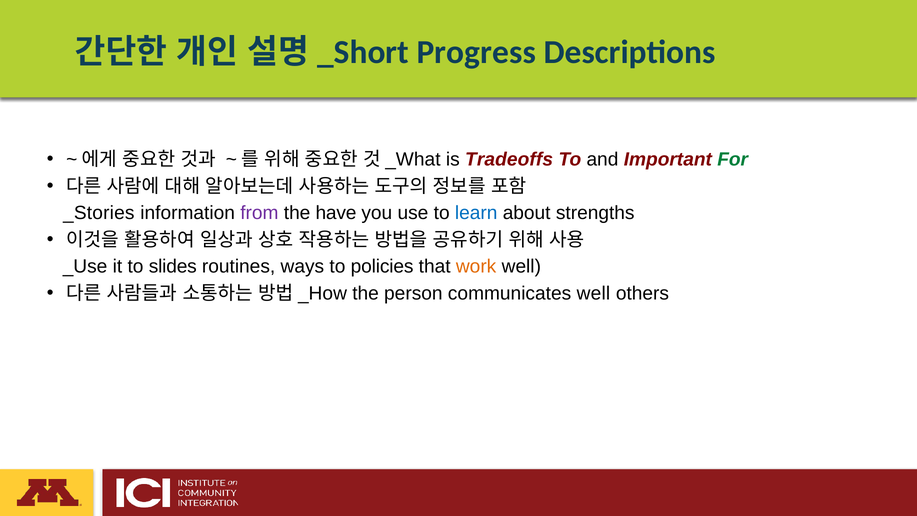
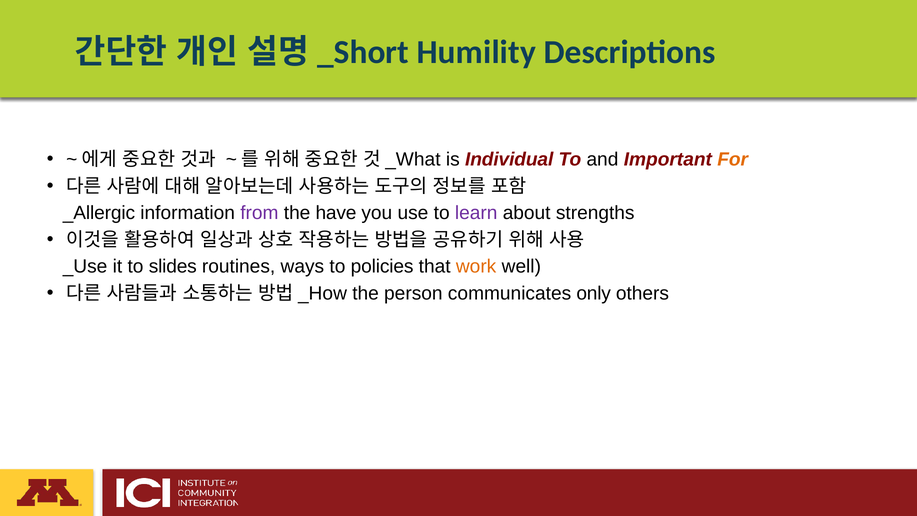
Progress: Progress -> Humility (476, 52)
Tradeoffs: Tradeoffs -> Individual (509, 159)
For colour: green -> orange (733, 159)
_Stories: _Stories -> _Allergic (99, 213)
learn colour: blue -> purple (476, 213)
communicates well: well -> only (594, 293)
